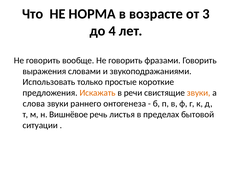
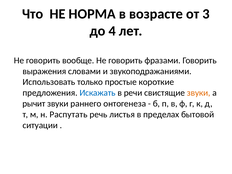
Искажать colour: orange -> blue (98, 93)
слова: слова -> рычит (34, 104)
Вишнёвое: Вишнёвое -> Распутать (68, 114)
